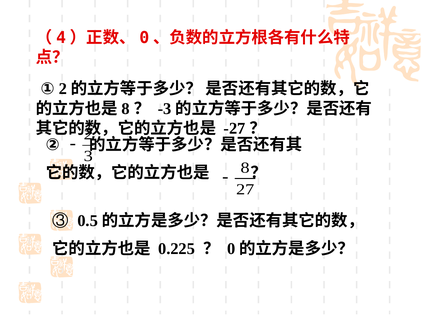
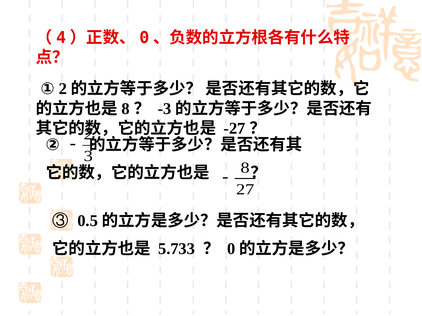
0.225: 0.225 -> 5.733 (177, 249)
